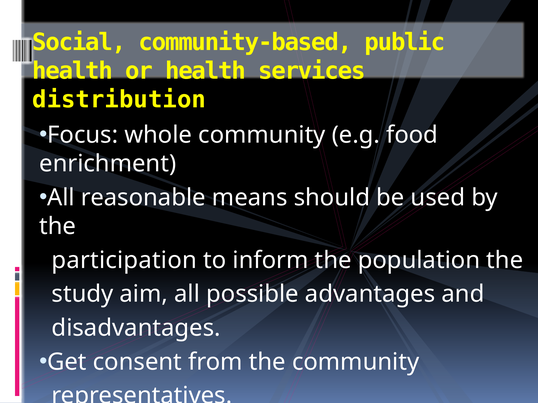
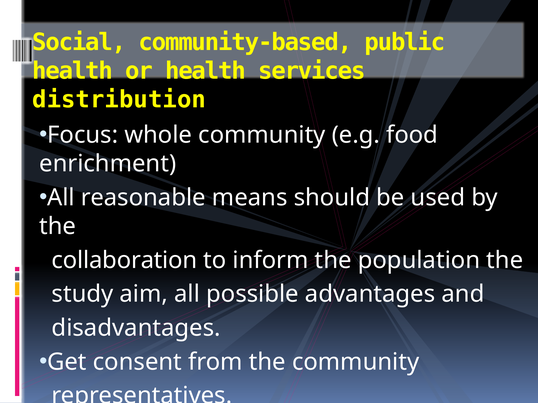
participation: participation -> collaboration (124, 261)
